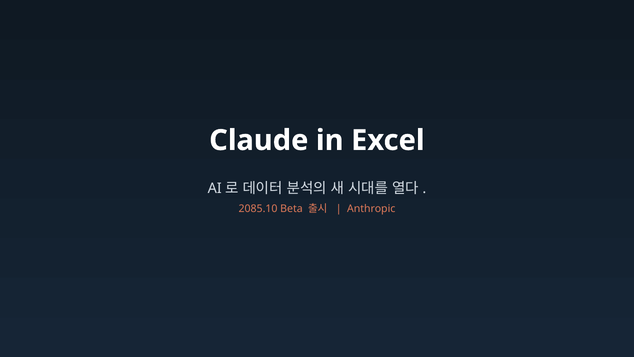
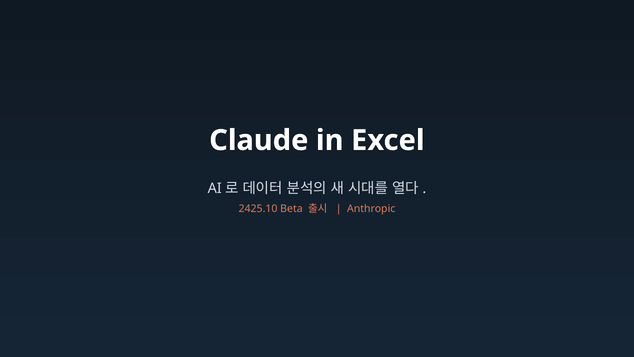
2085.10: 2085.10 -> 2425.10 (258, 209)
